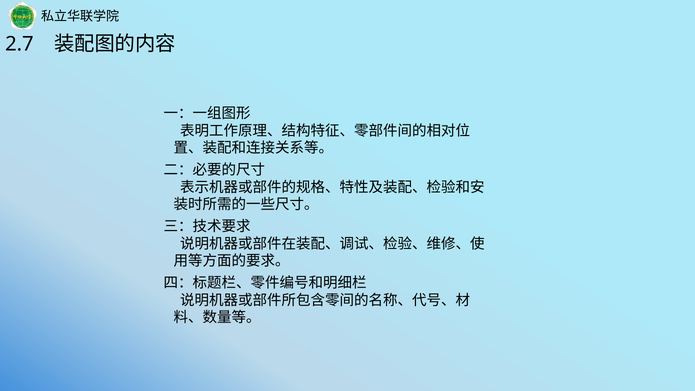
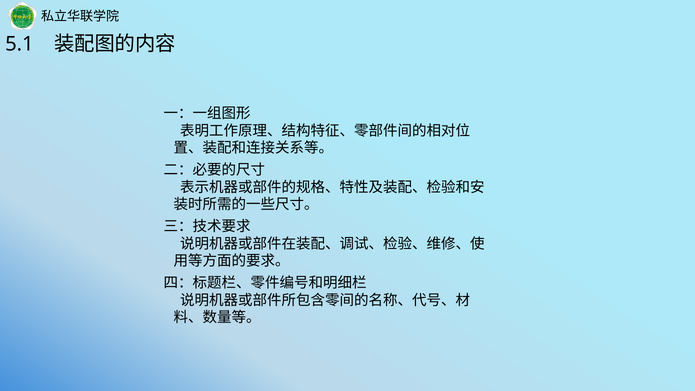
2.7: 2.7 -> 5.1 (19, 44)
